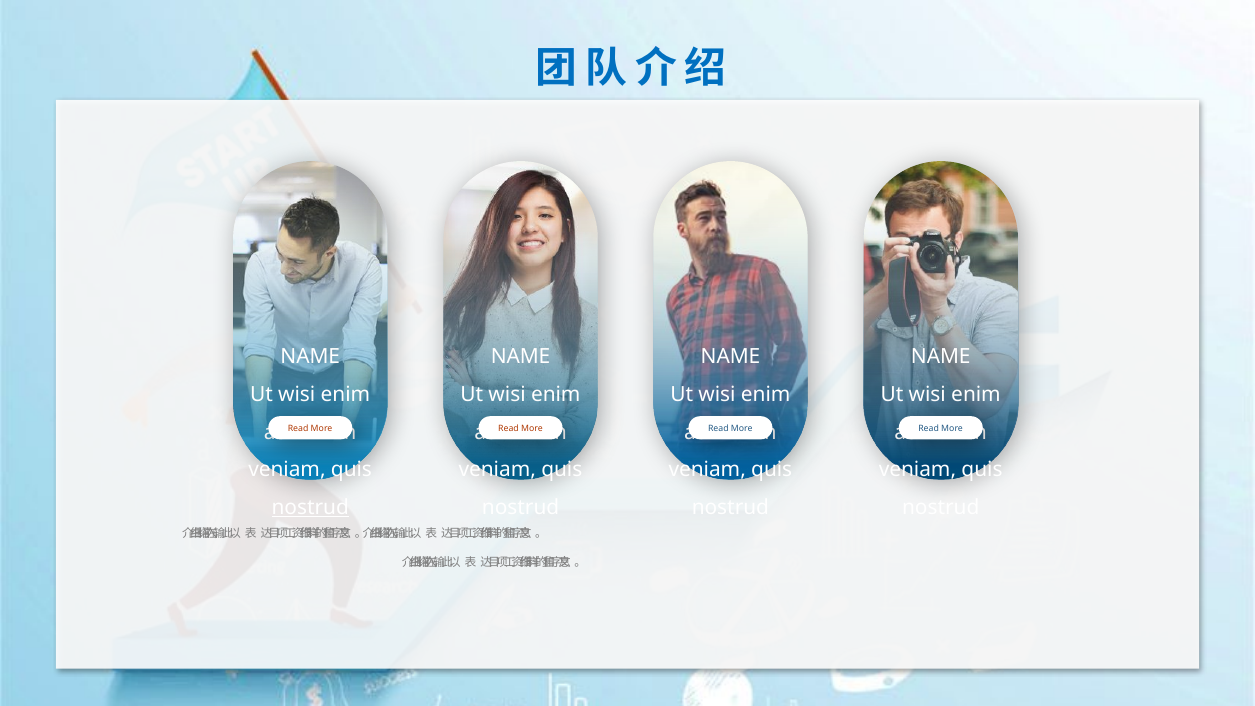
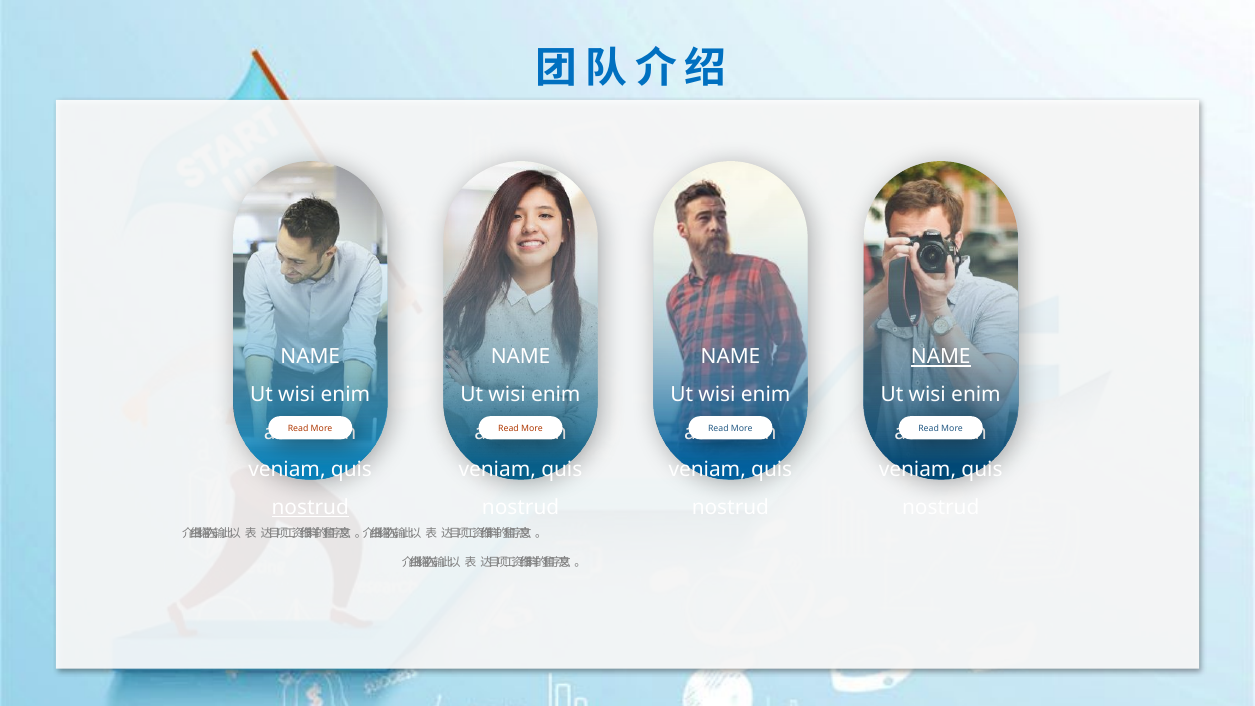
NAME underline: none -> present (941, 357)
